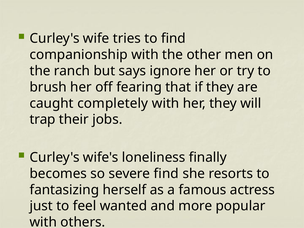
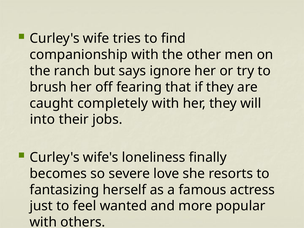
trap: trap -> into (42, 120)
severe find: find -> love (166, 174)
